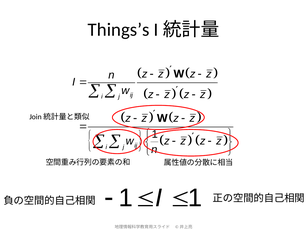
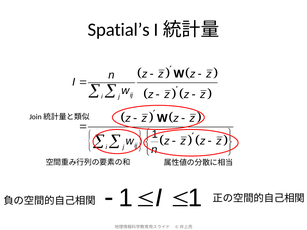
Things’s: Things’s -> Spatial’s (119, 30)
